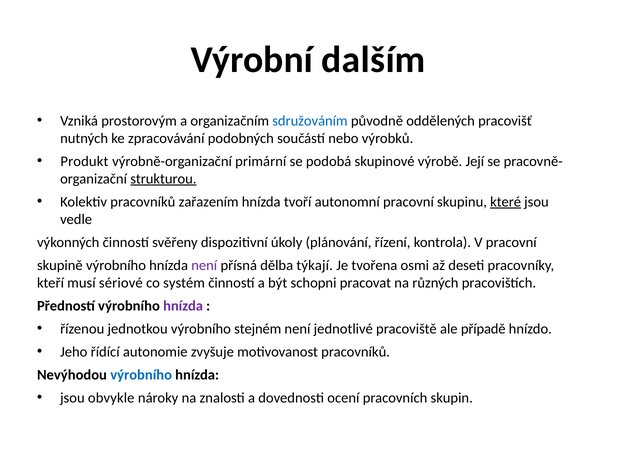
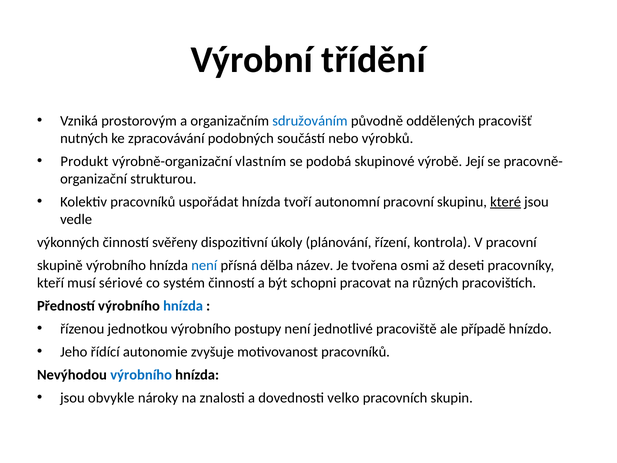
dalším: dalším -> třídění (374, 60)
primární: primární -> vlastním (261, 161)
strukturou underline: present -> none (163, 179)
zařazením: zařazením -> uspořádat (209, 202)
není colour: purple -> blue (204, 265)
týkají: týkají -> název (315, 265)
hnízda colour: purple -> blue (183, 306)
stejném: stejném -> postupy (258, 329)
ocení: ocení -> velko (343, 398)
